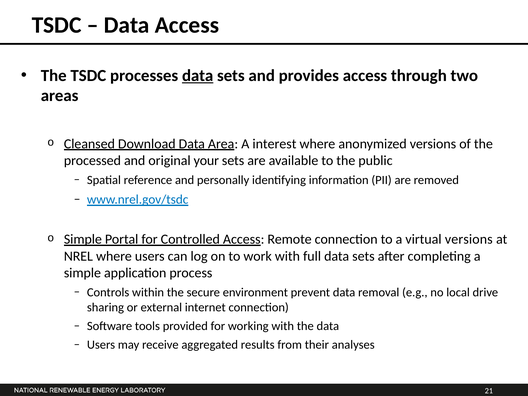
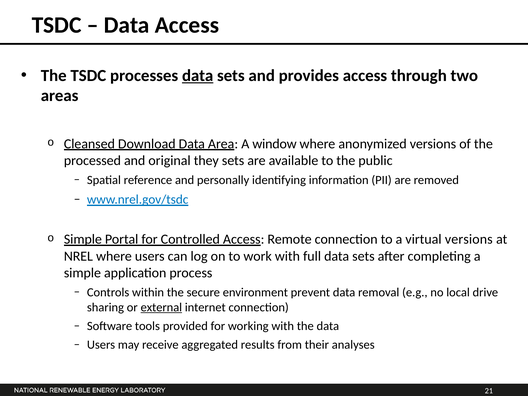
interest: interest -> window (275, 144)
your: your -> they (206, 160)
external underline: none -> present (161, 307)
